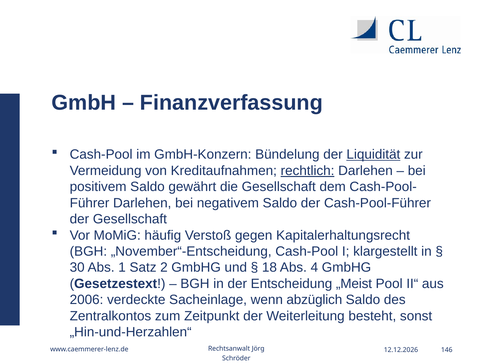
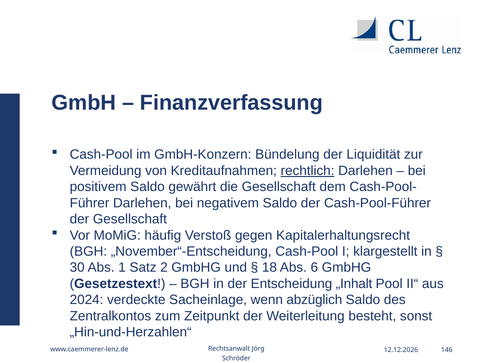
Liquidität underline: present -> none (373, 155)
4: 4 -> 6 (314, 268)
„Meist: „Meist -> „Inhalt (354, 284)
2006: 2006 -> 2024 (87, 300)
